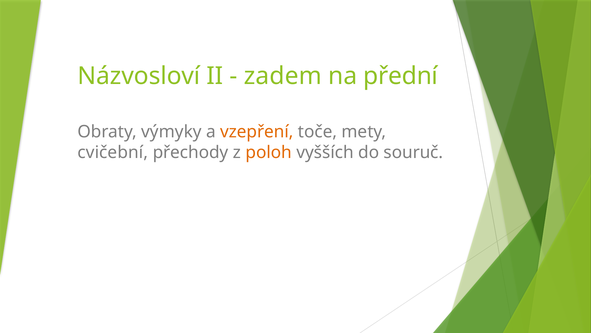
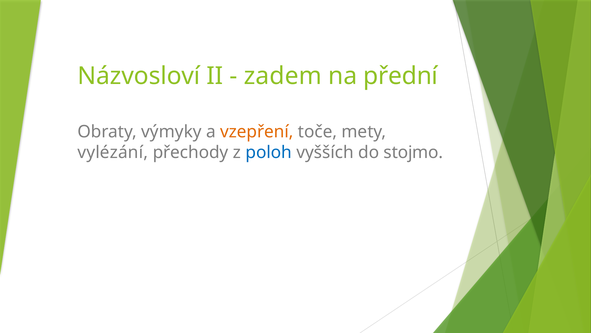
cvičební: cvičební -> vylézání (113, 152)
poloh colour: orange -> blue (269, 152)
souruč: souruč -> stojmo (413, 152)
